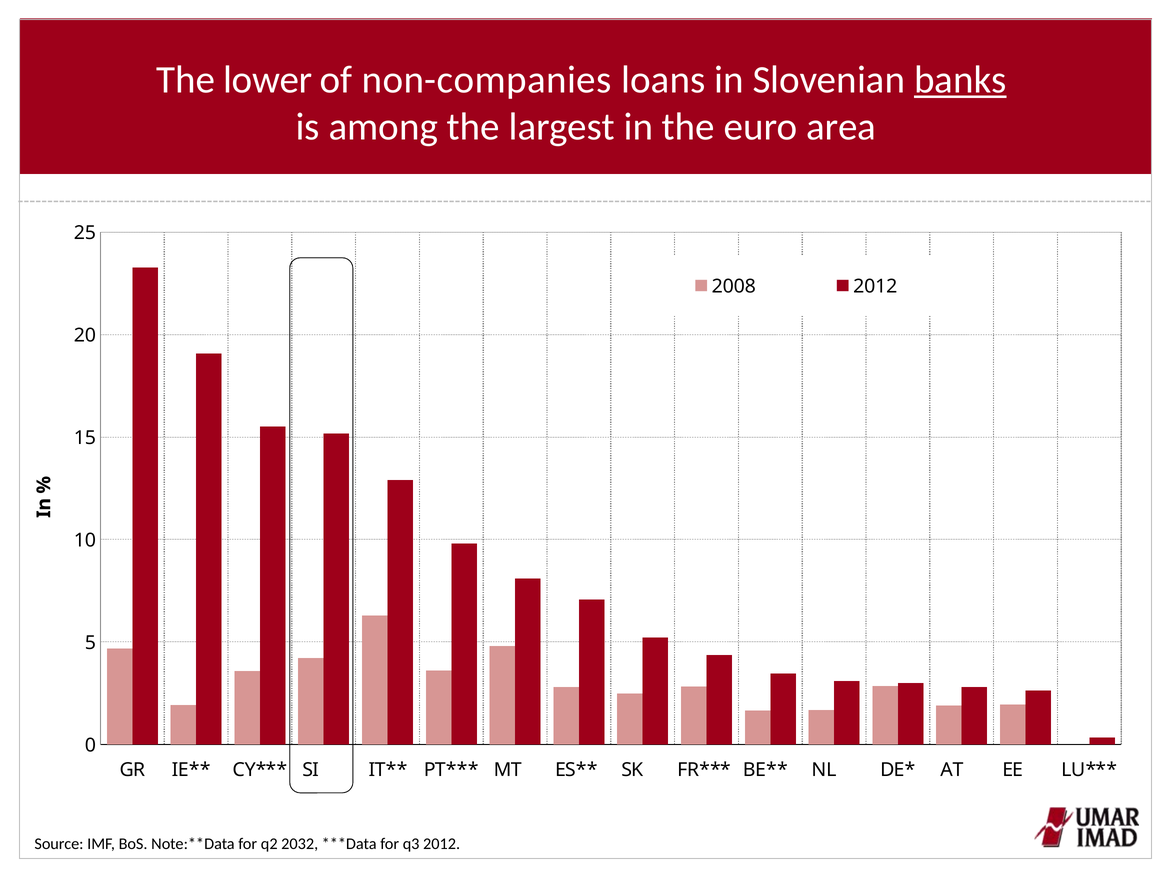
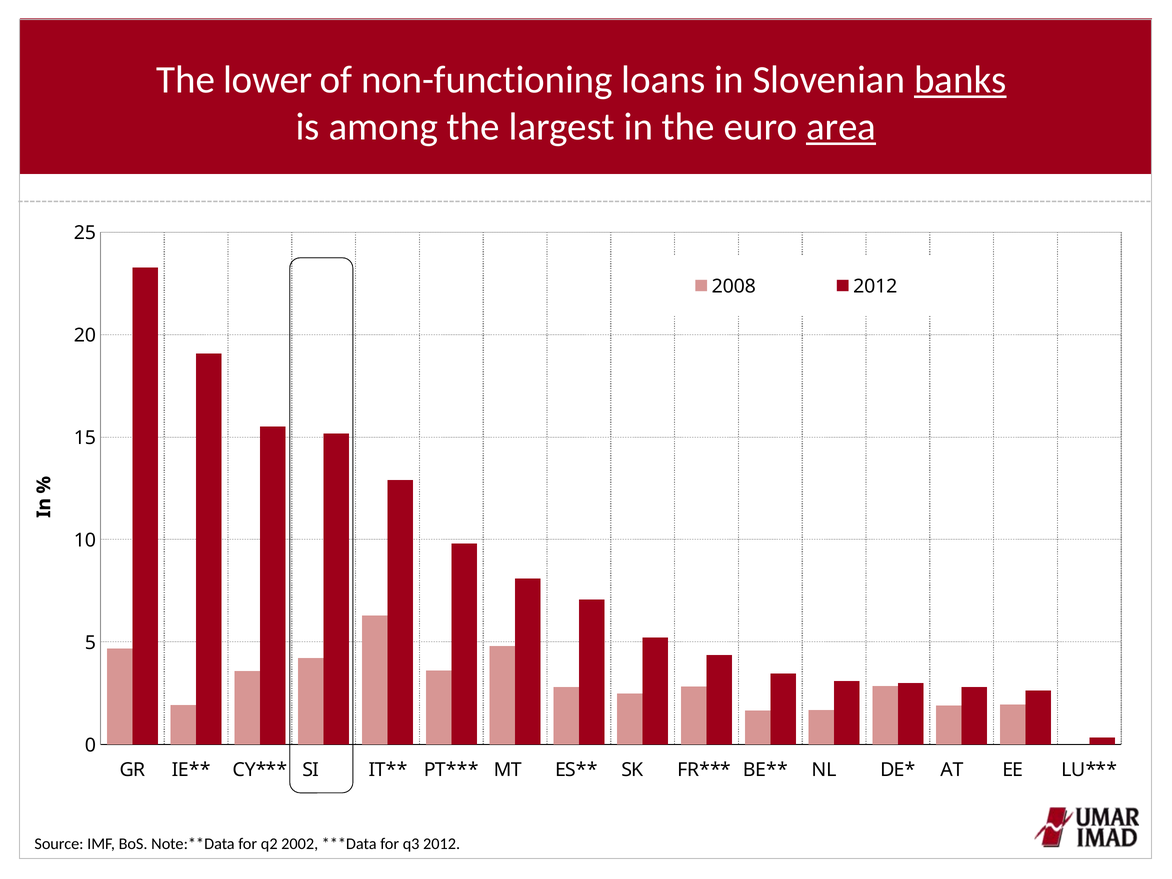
non-companies: non-companies -> non-functioning (487, 80)
area underline: none -> present (841, 127)
2032: 2032 -> 2002 (300, 844)
